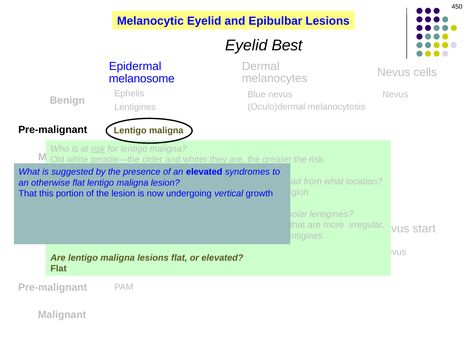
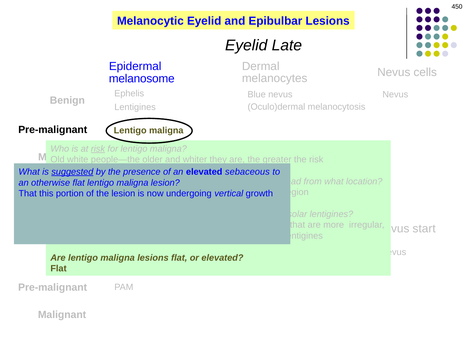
Best: Best -> Late (287, 46)
suggested underline: none -> present (72, 172)
syndromes: syndromes -> sebaceous (247, 172)
